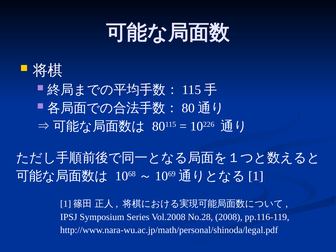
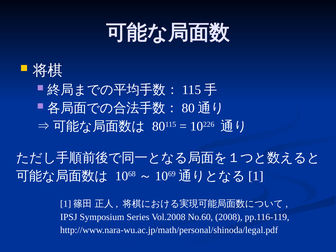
No.28: No.28 -> No.60 (200, 217)
